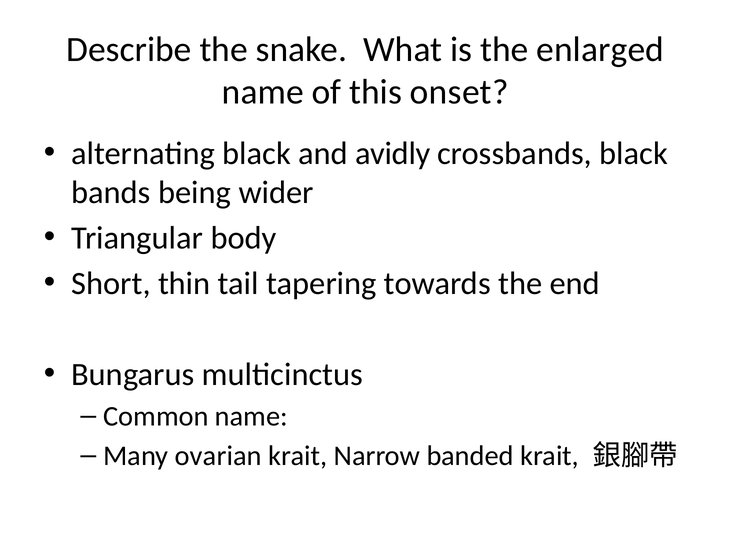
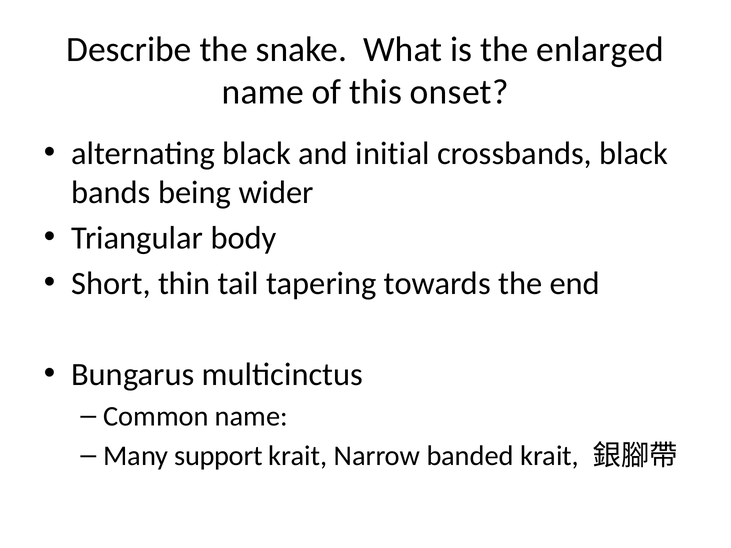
avidly: avidly -> initial (393, 153)
ovarian: ovarian -> support (219, 456)
